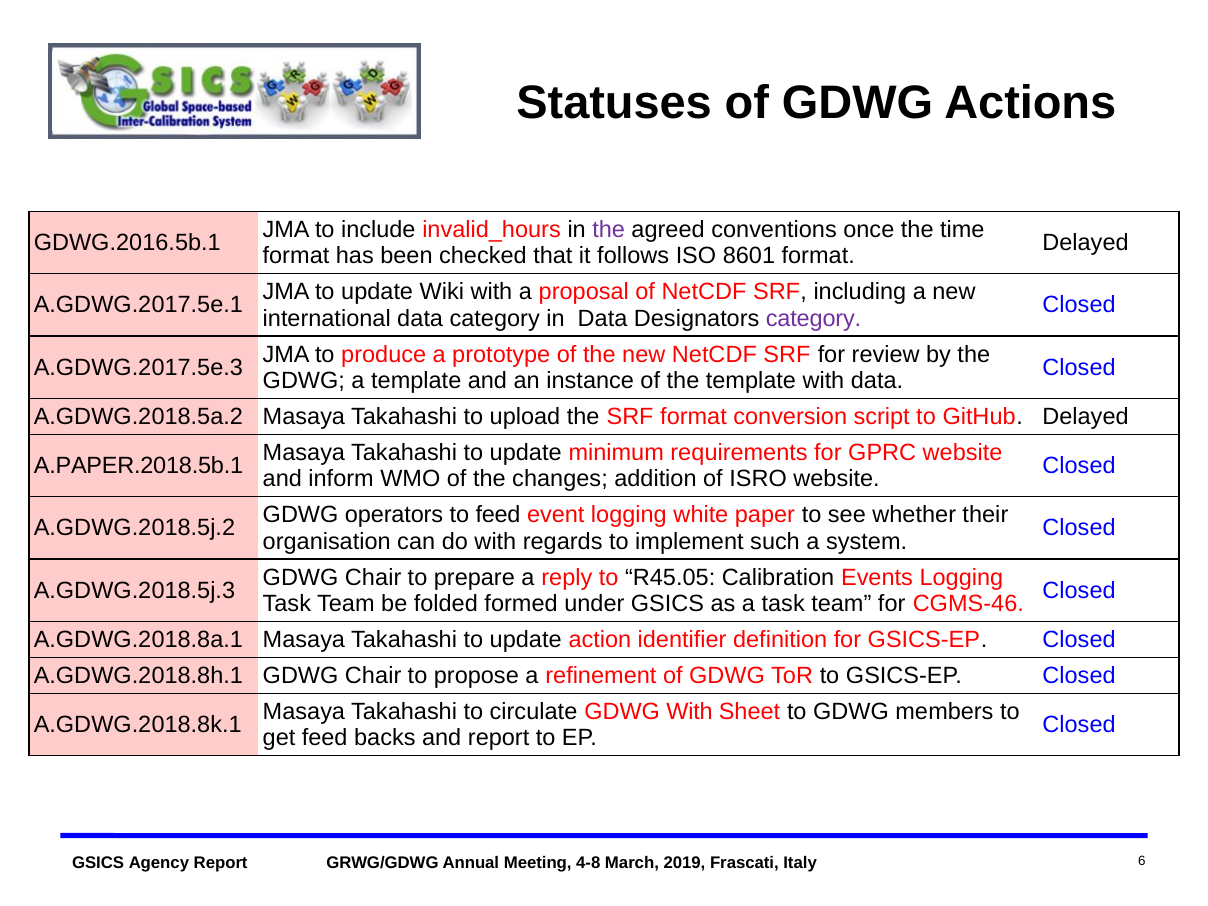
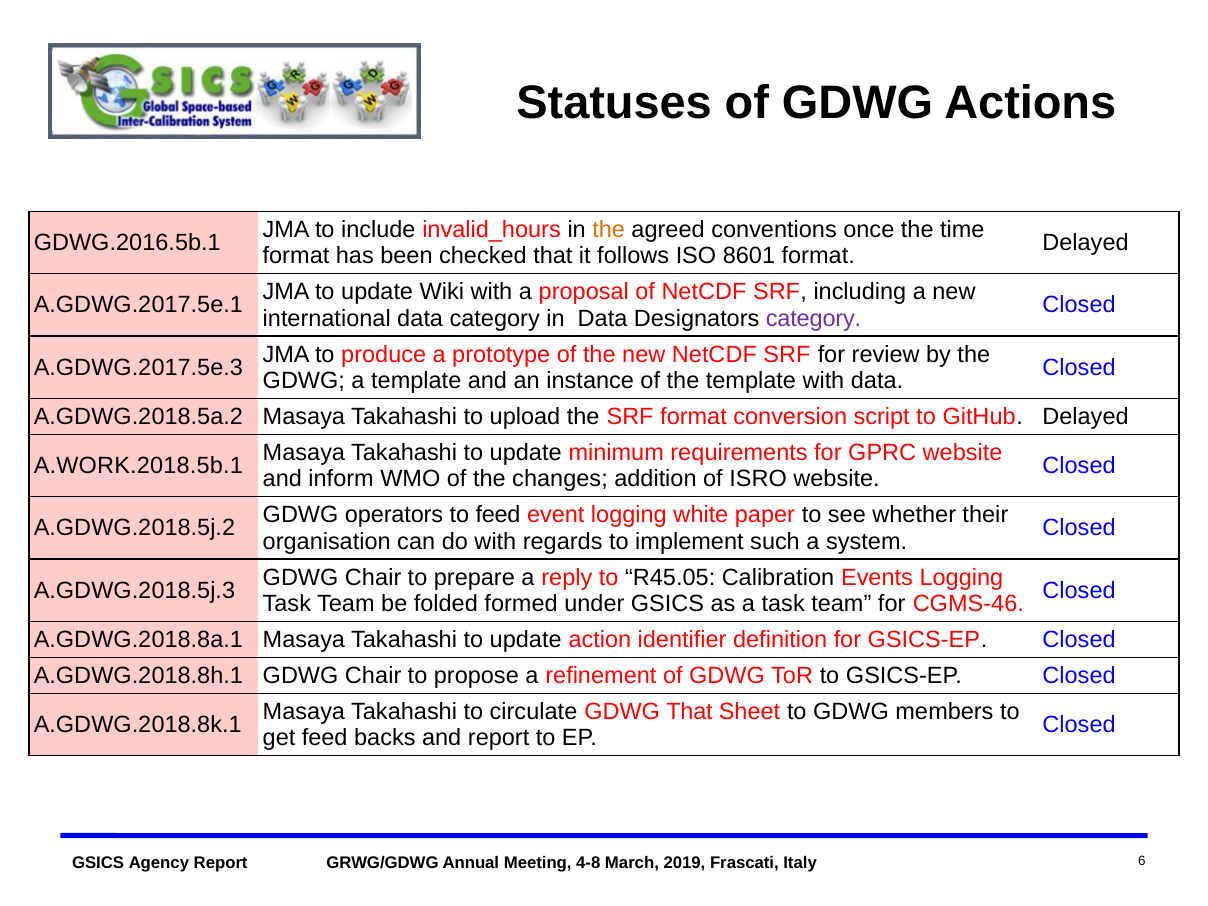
the colour: purple -> orange (609, 230)
A.PAPER.2018.5b.1: A.PAPER.2018.5b.1 -> A.WORK.2018.5b.1 (138, 466)
GDWG With: With -> That (690, 712)
